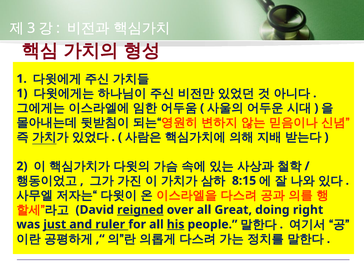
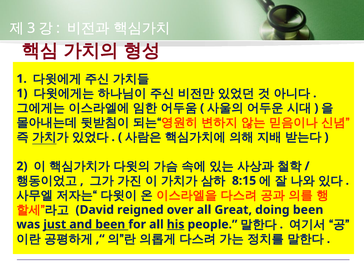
reigned underline: present -> none (140, 210)
doing right: right -> been (308, 210)
and ruler: ruler -> been (110, 224)
